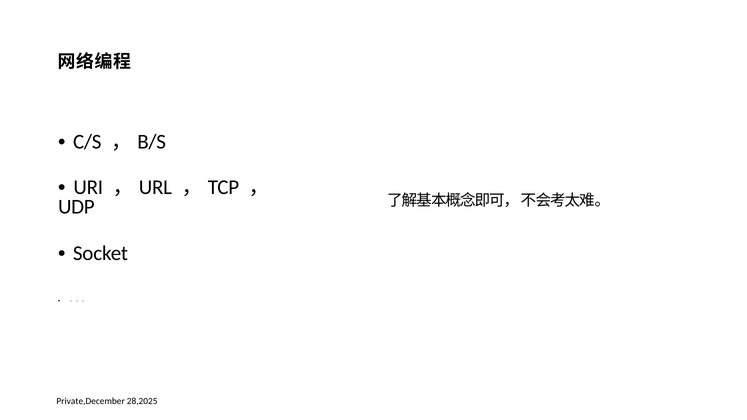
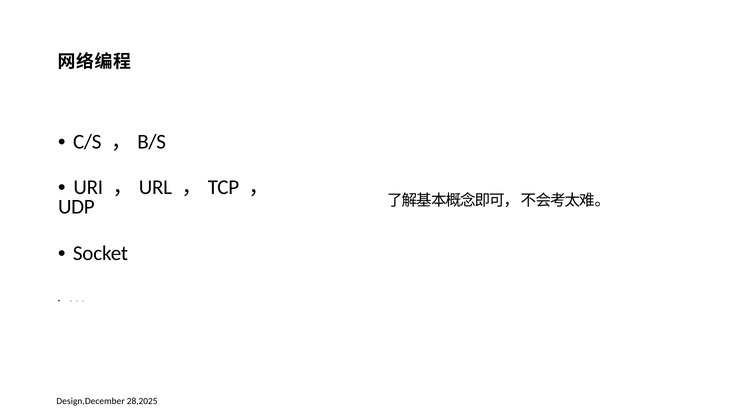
Private,December: Private,December -> Design,December (91, 401)
